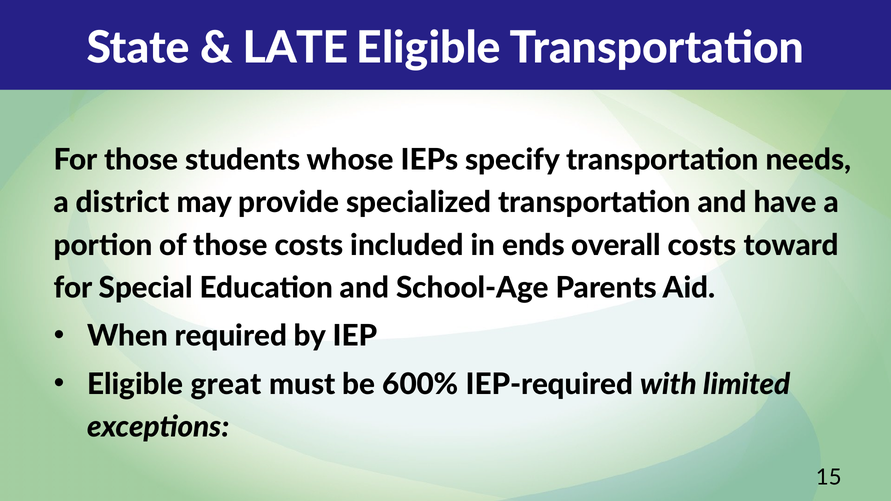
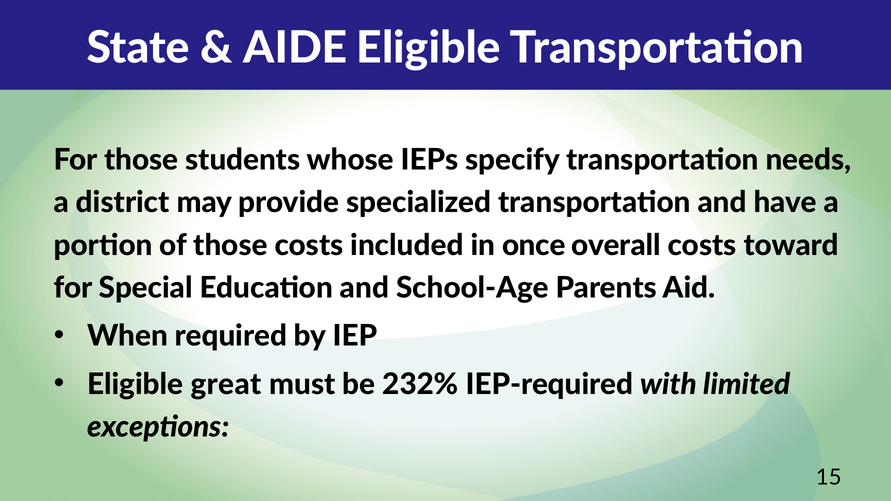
LATE: LATE -> AIDE (295, 48)
ends: ends -> once (534, 245)
600%: 600% -> 232% (420, 384)
